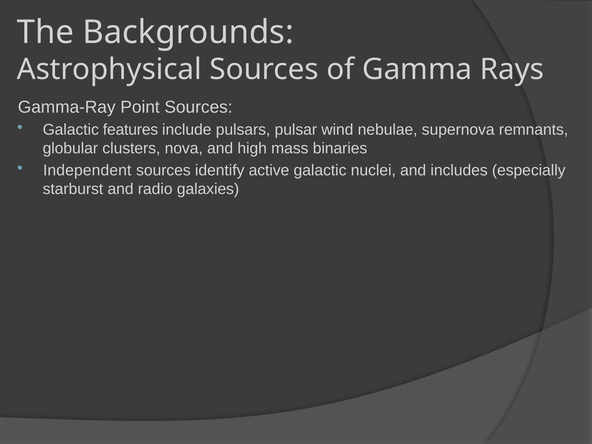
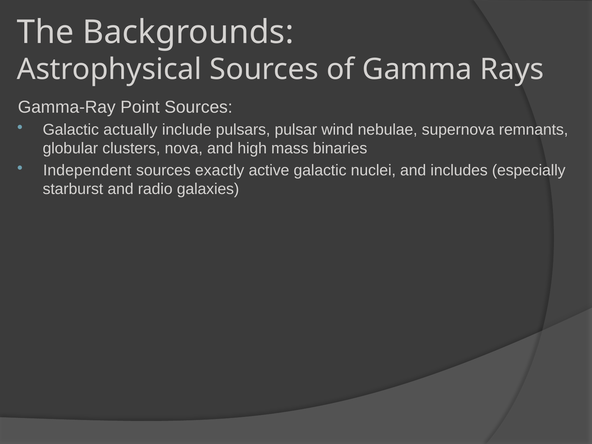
features: features -> actually (130, 130)
identify: identify -> exactly (220, 170)
